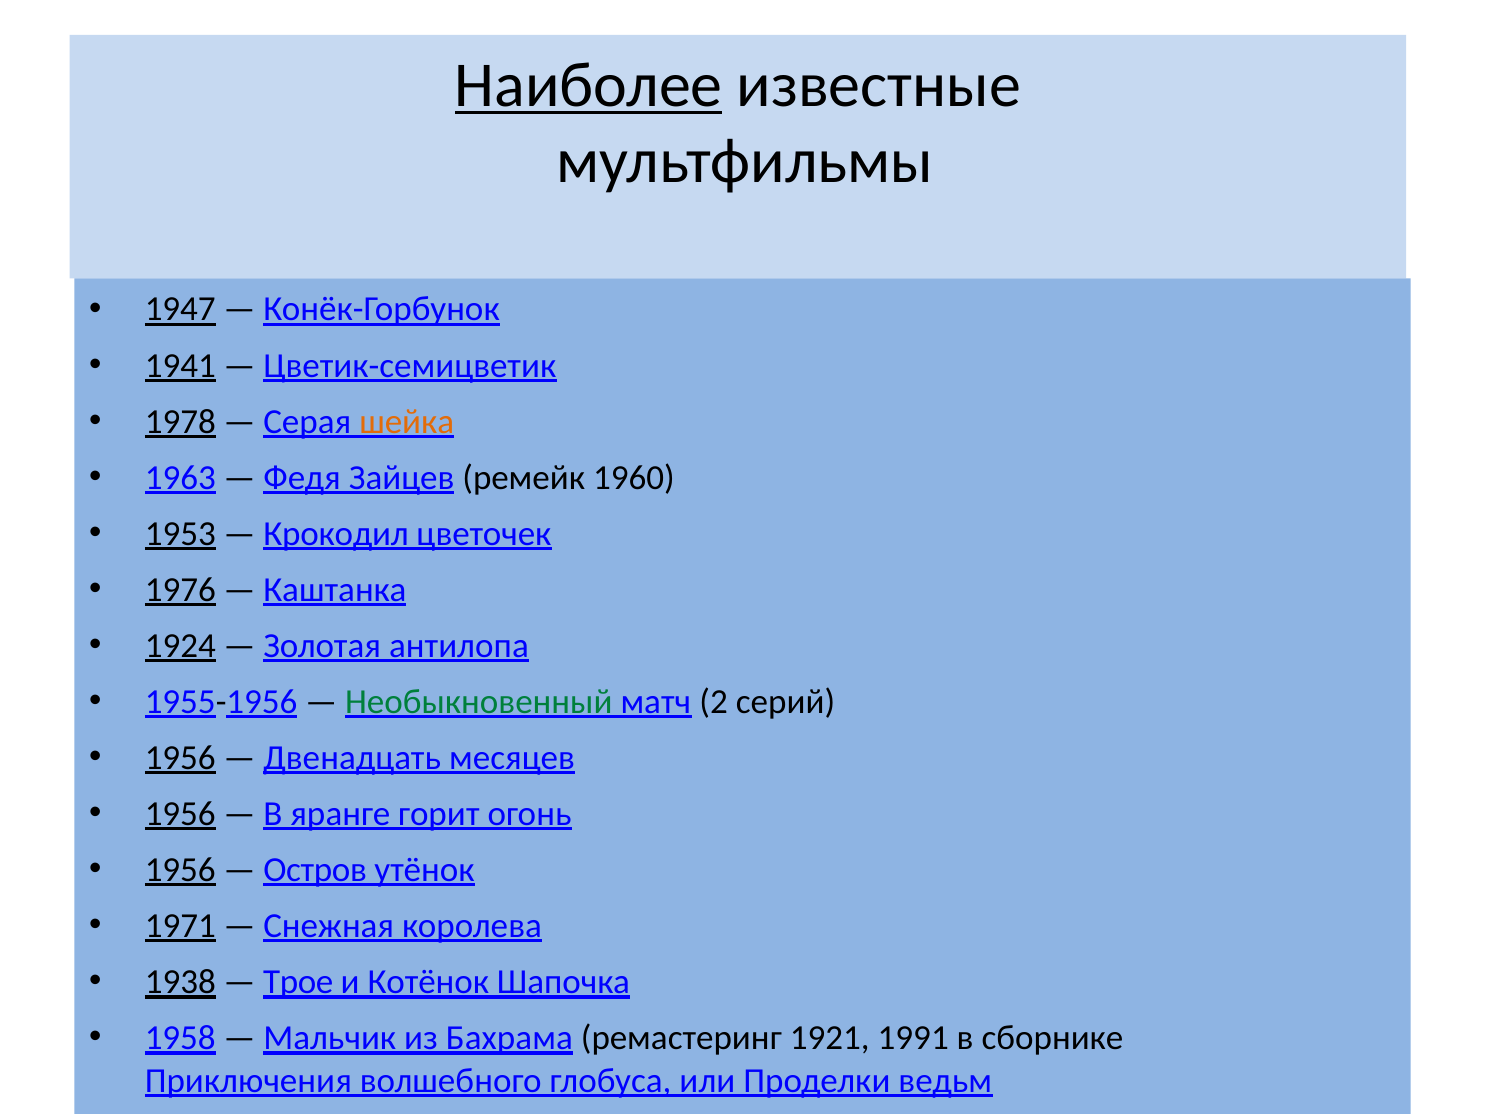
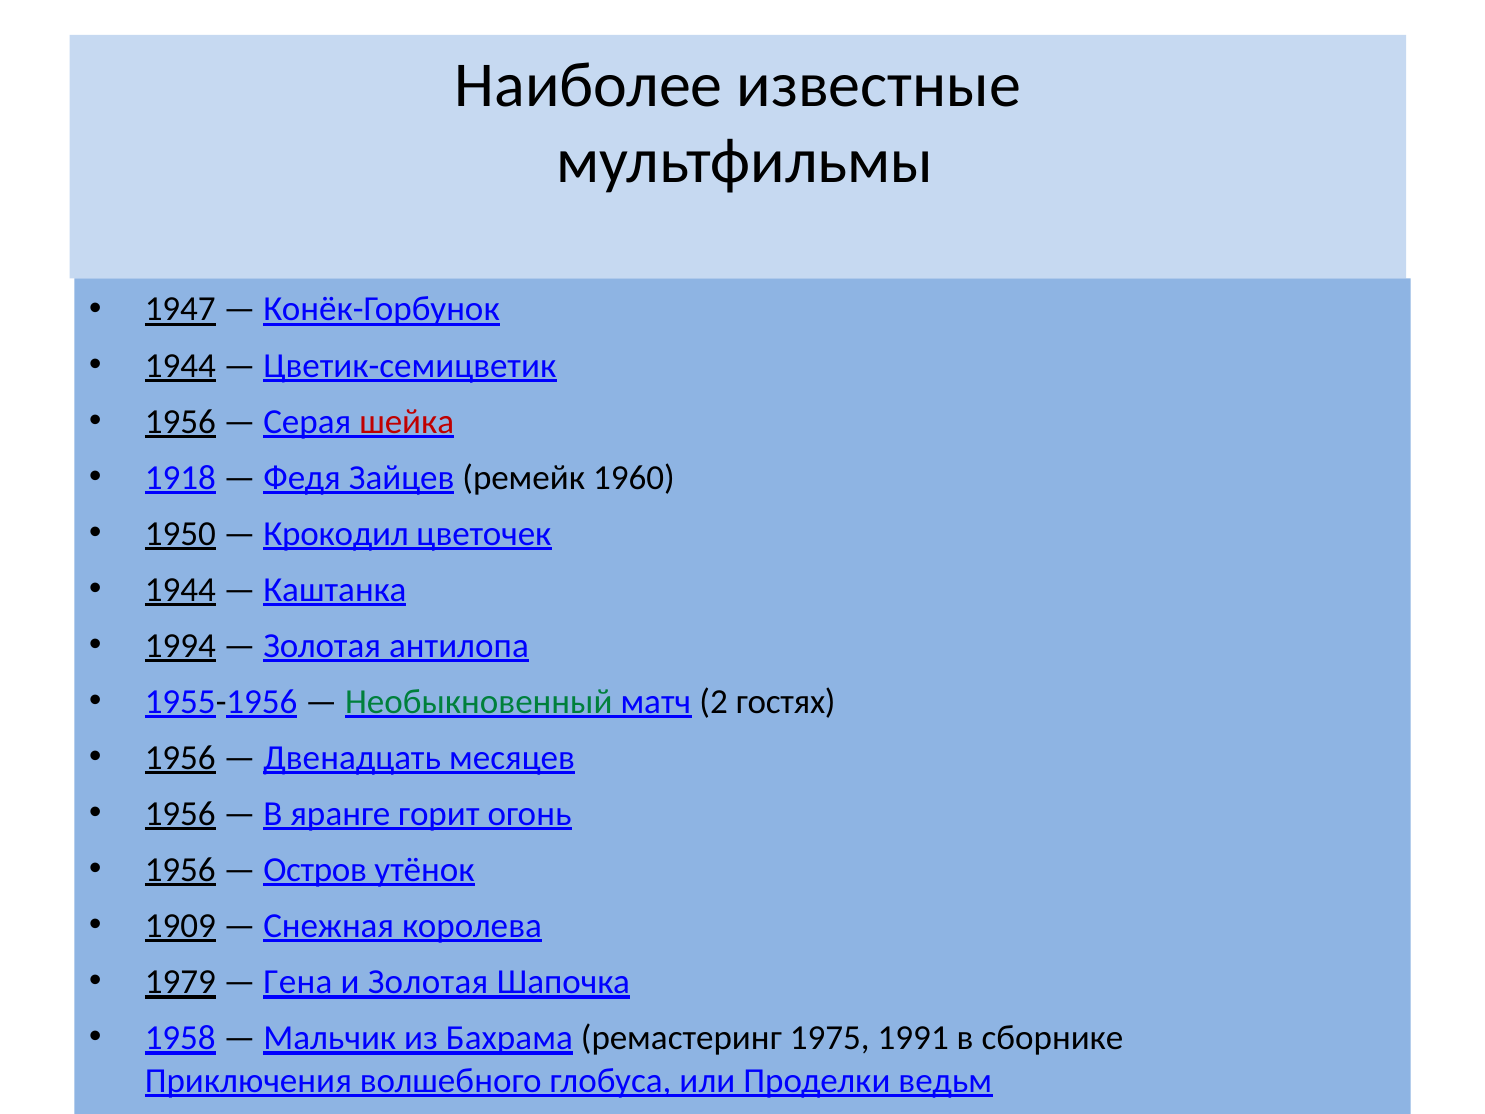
Наиболее underline: present -> none (589, 85)
1941: 1941 -> 1944 (180, 365)
1978: 1978 -> 1956 (180, 421)
шейка colour: orange -> red (407, 421)
1963: 1963 -> 1918 (180, 477)
1953: 1953 -> 1950 (180, 533)
1976: 1976 -> 1944 (180, 589)
1924: 1924 -> 1994 (180, 645)
серий: серий -> гостях (786, 701)
1971: 1971 -> 1909 (180, 925)
1938: 1938 -> 1979 (180, 981)
Трое: Трое -> Гена (298, 981)
и Котёнок: Котёнок -> Золотая (428, 981)
1921: 1921 -> 1975 (830, 1037)
